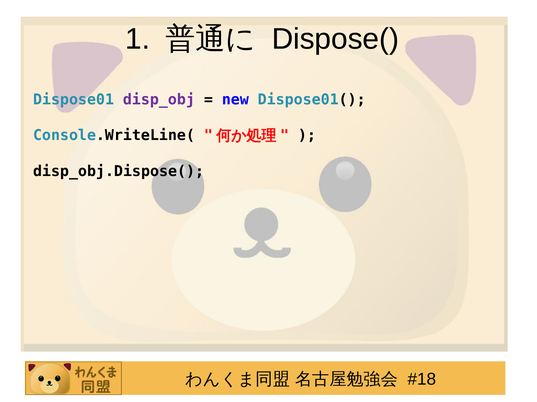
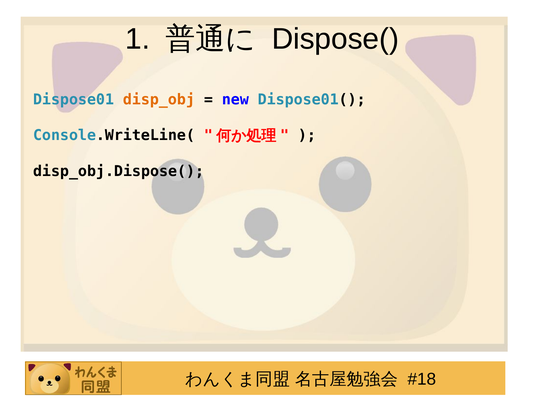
disp_obj colour: purple -> orange (159, 100)
